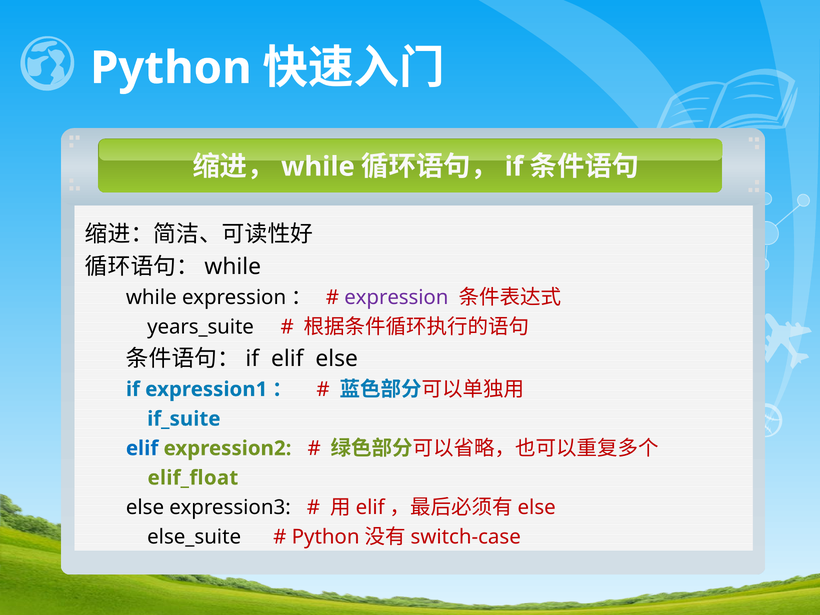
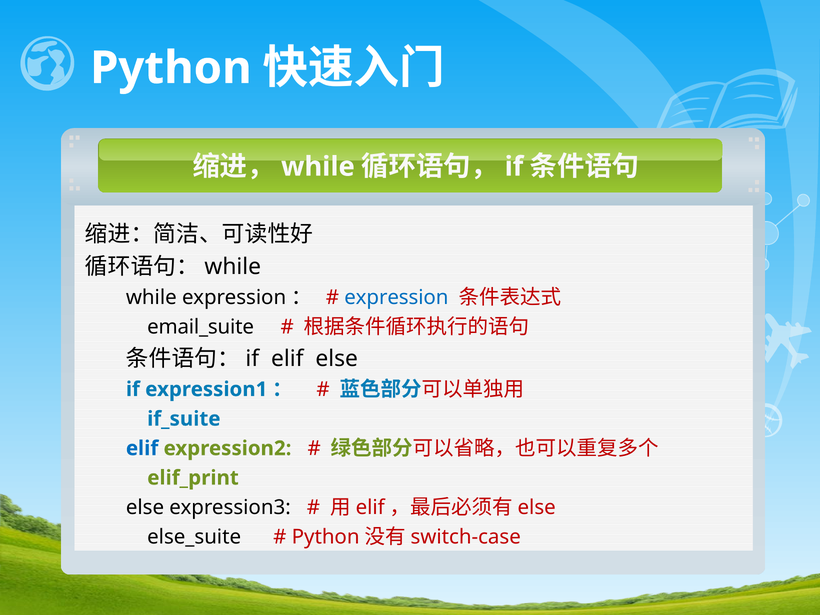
expression colour: purple -> blue (396, 298)
years_suite: years_suite -> email_suite (201, 327)
elif_float: elif_float -> elif_print (193, 478)
